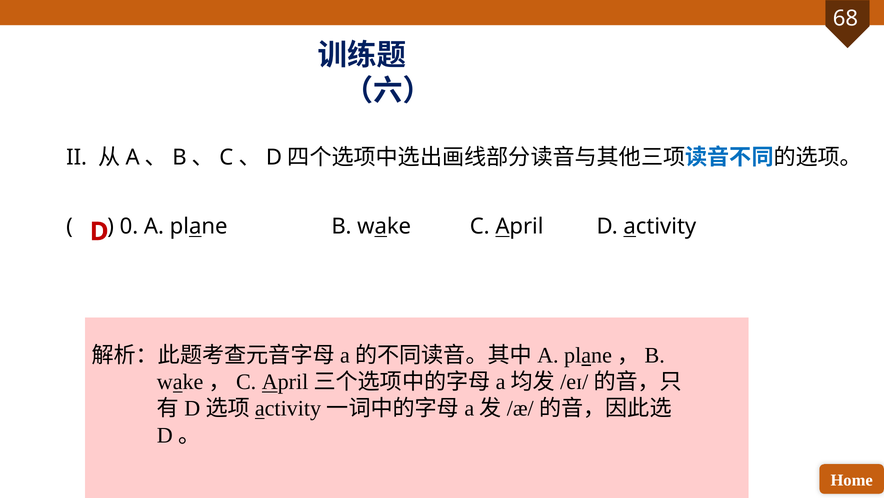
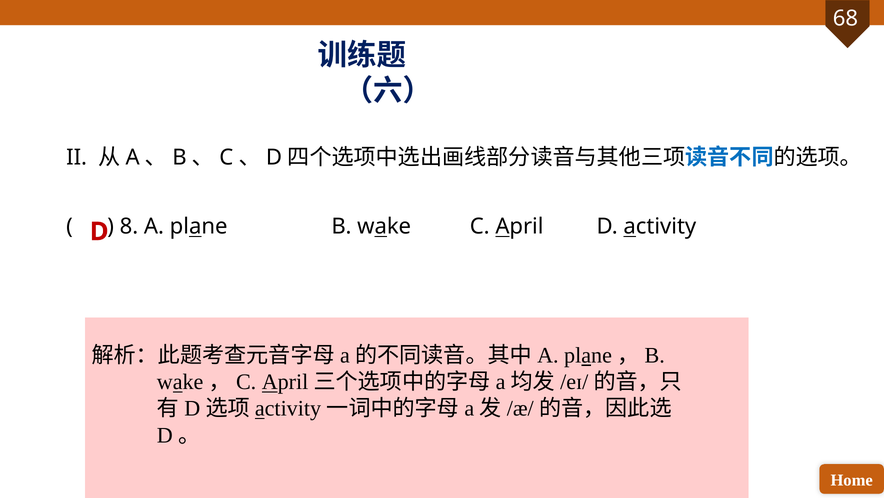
0: 0 -> 8 (129, 226)
